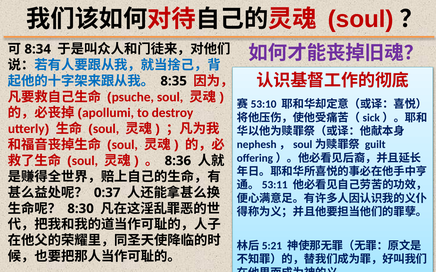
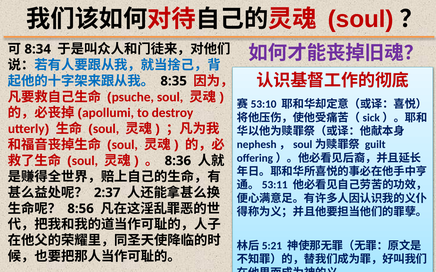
0:37: 0:37 -> 2:37 (107, 193)
8:30: 8:30 -> 8:56 (81, 209)
